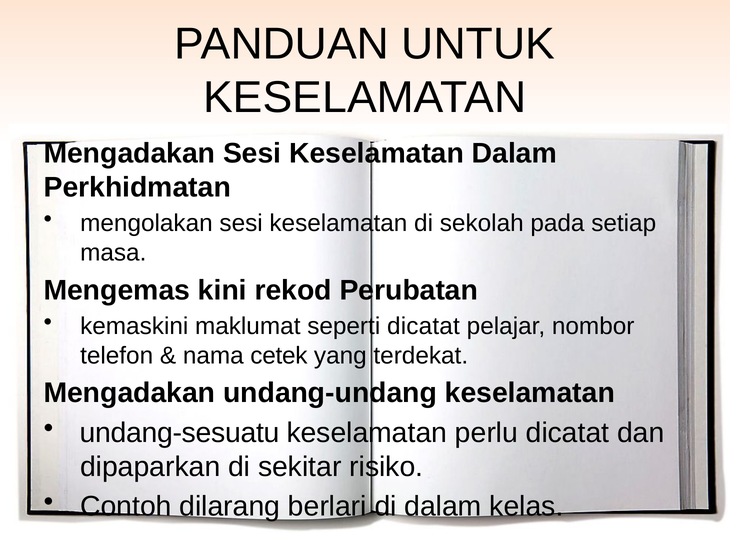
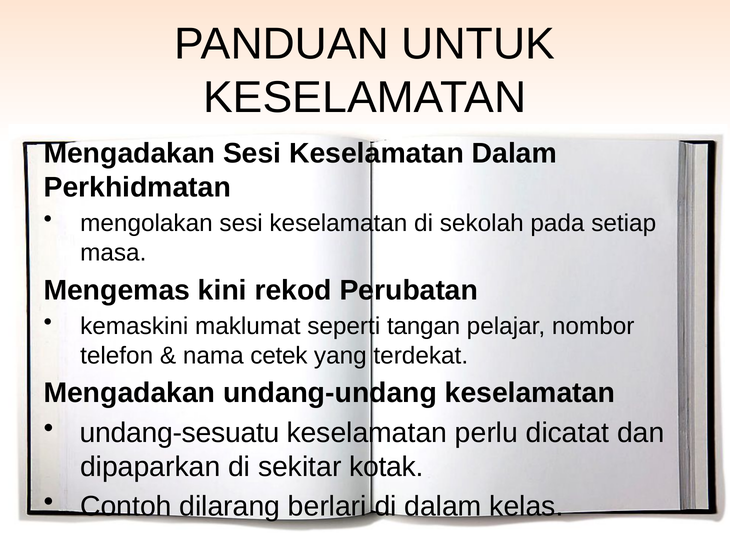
seperti dicatat: dicatat -> tangan (424, 327)
risiko: risiko -> kotak (386, 467)
